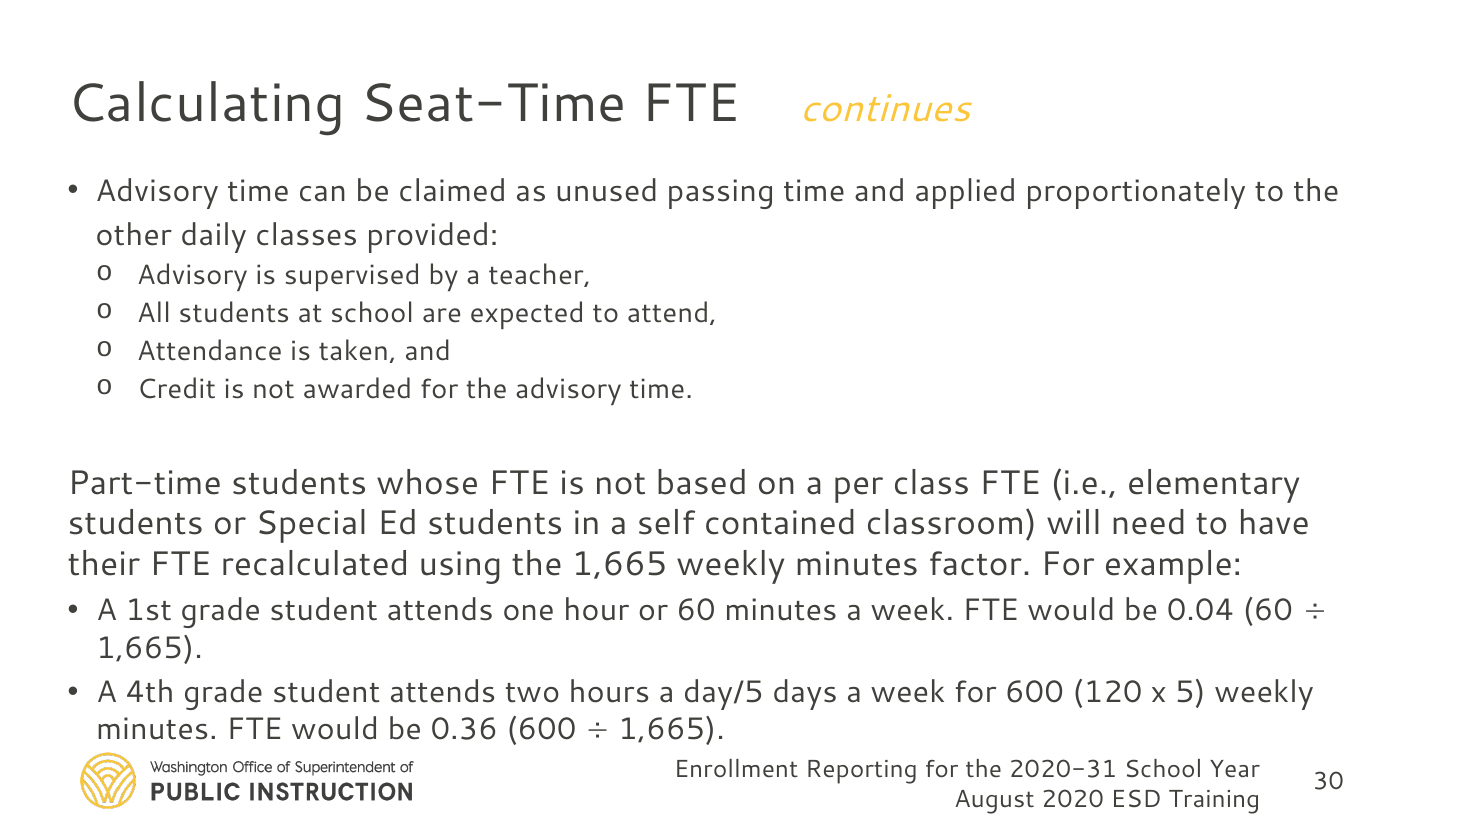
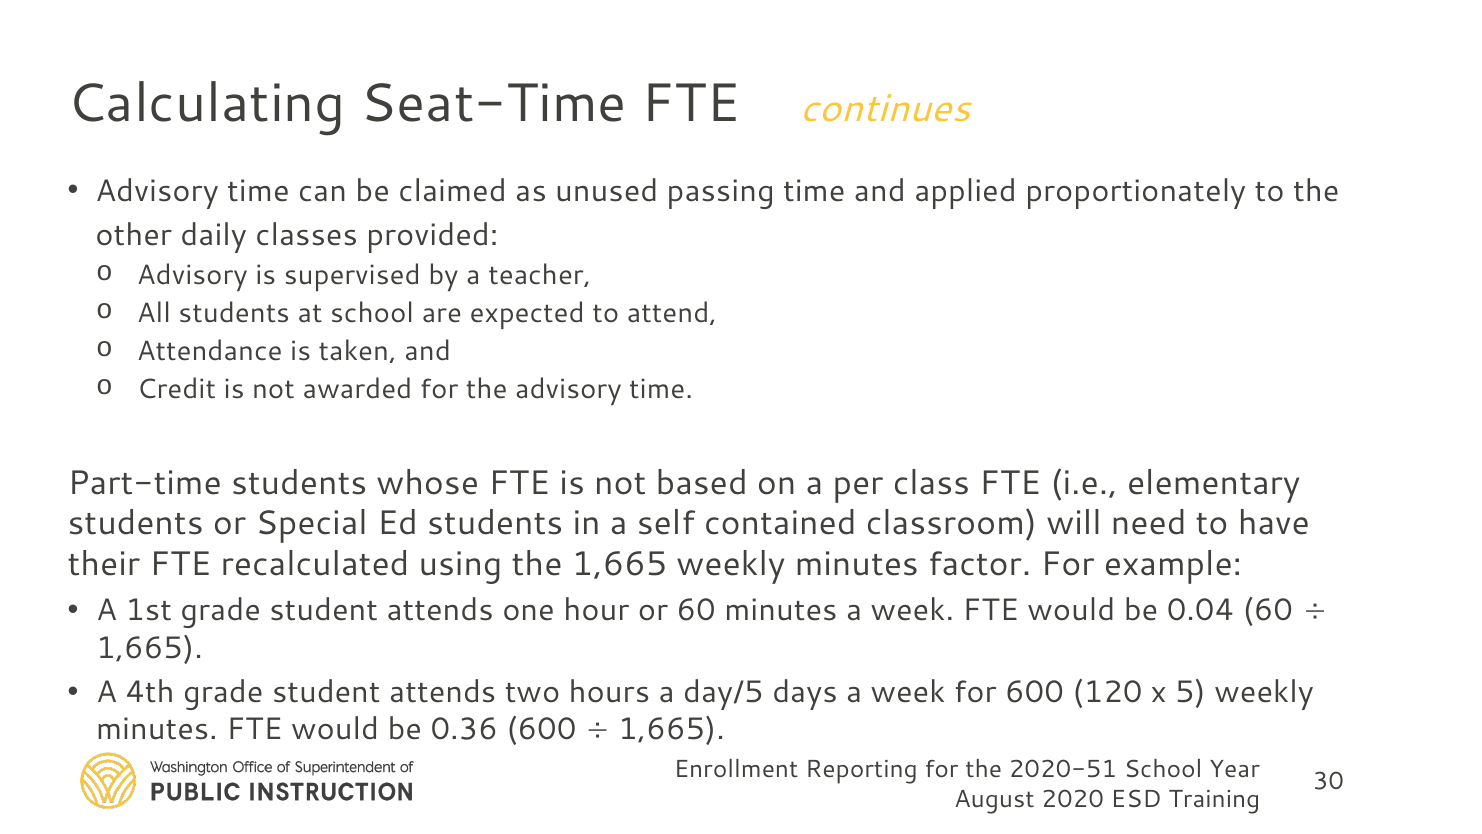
2020-31: 2020-31 -> 2020-51 (1063, 769)
